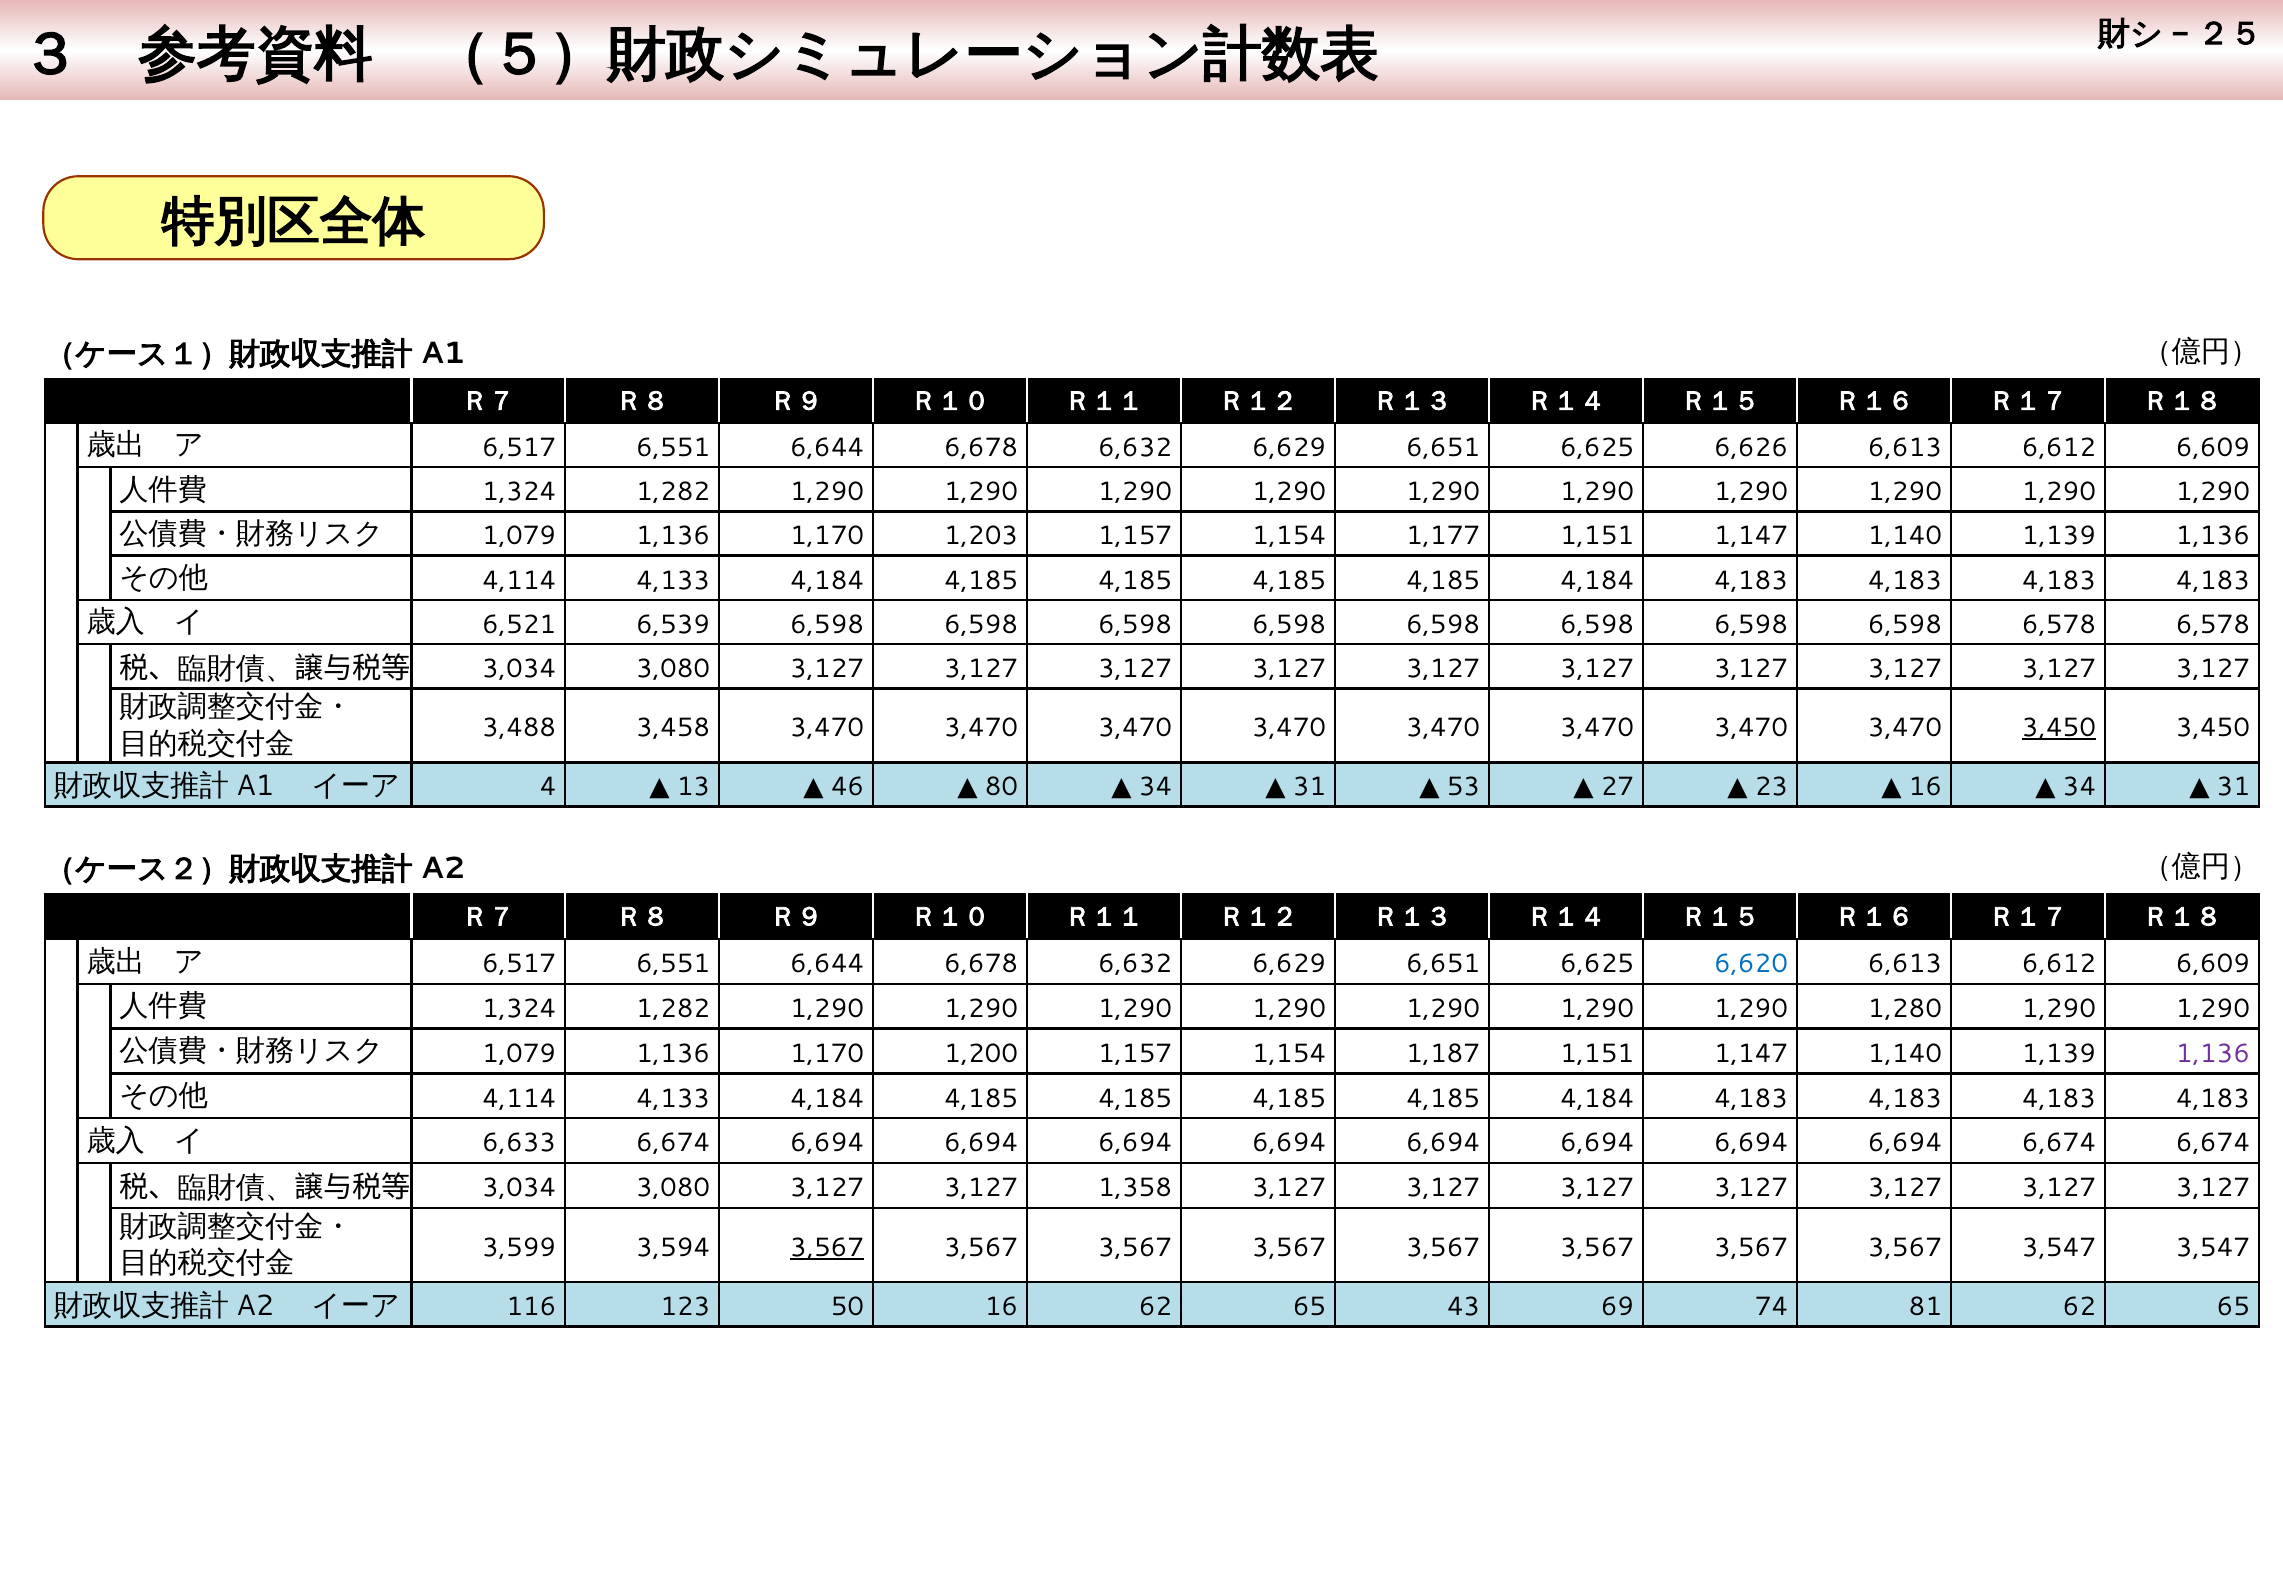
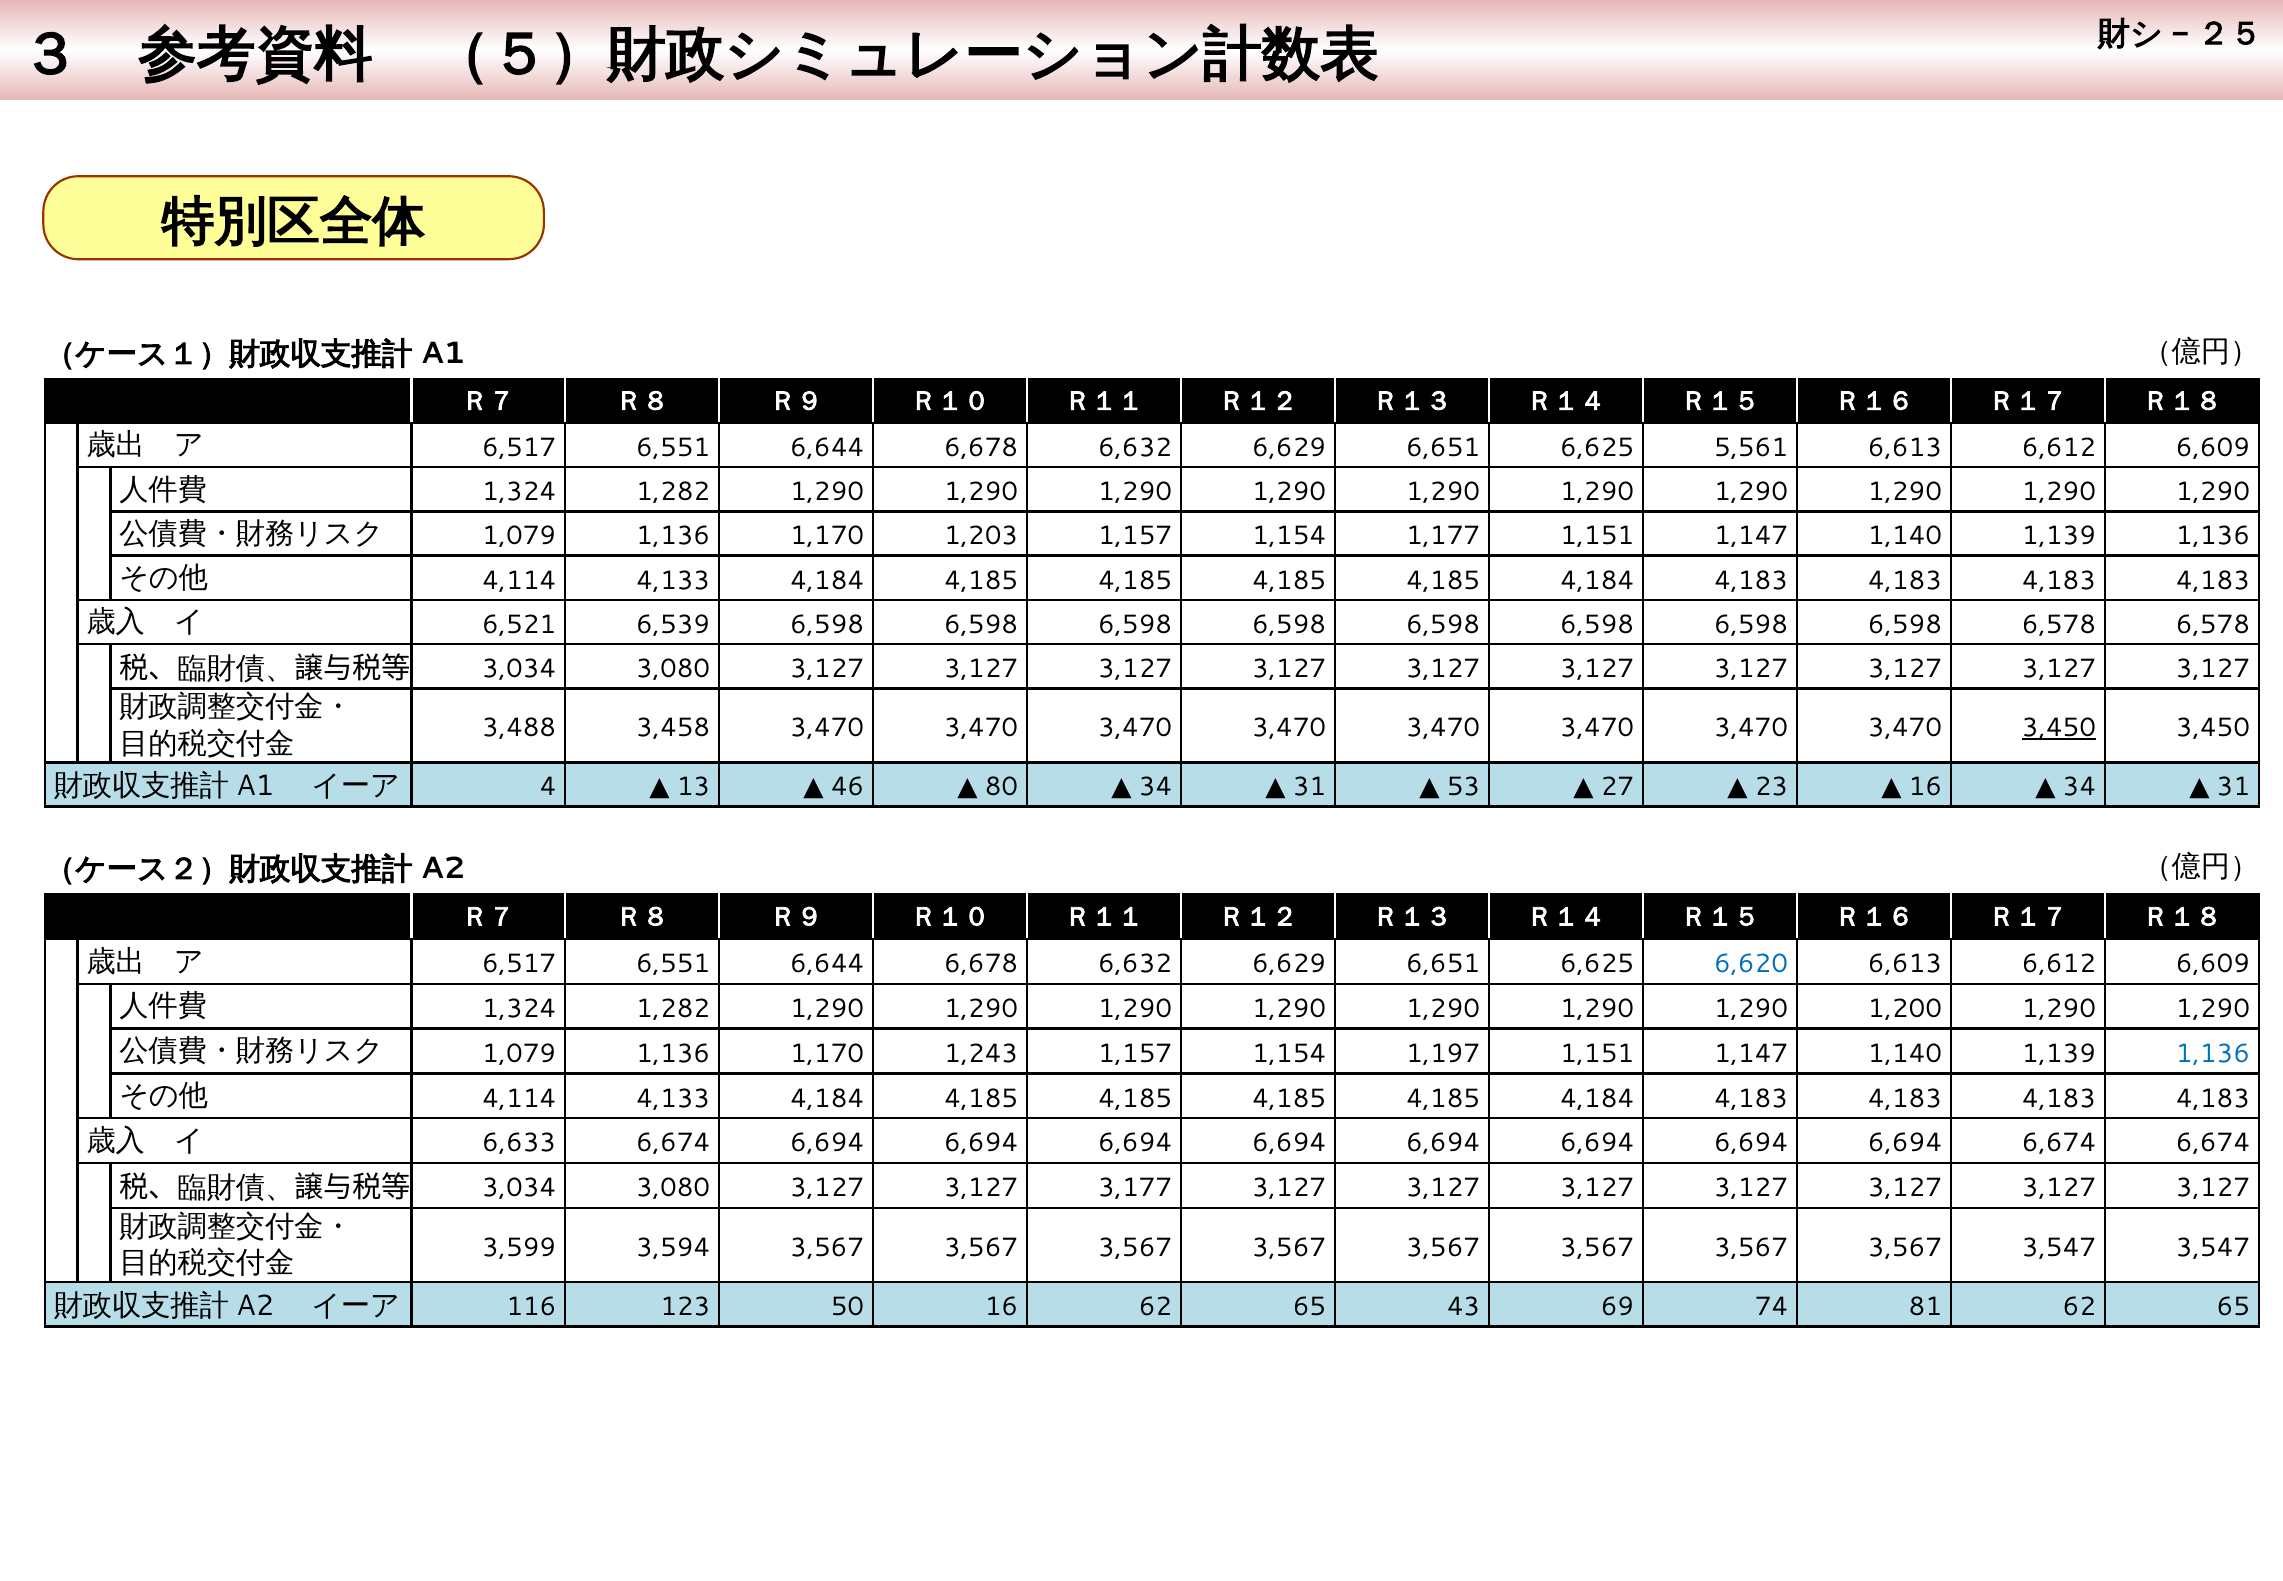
6,626: 6,626 -> 5,561 (1751, 448)
1,280: 1,280 -> 1,200 (1905, 1008)
1,200: 1,200 -> 1,243 (981, 1053)
1,187: 1,187 -> 1,197 (1443, 1053)
1,136 colour: purple -> blue (2213, 1053)
1,358: 1,358 -> 3,177 (1135, 1188)
3,567 underline: present -> none (827, 1247)
